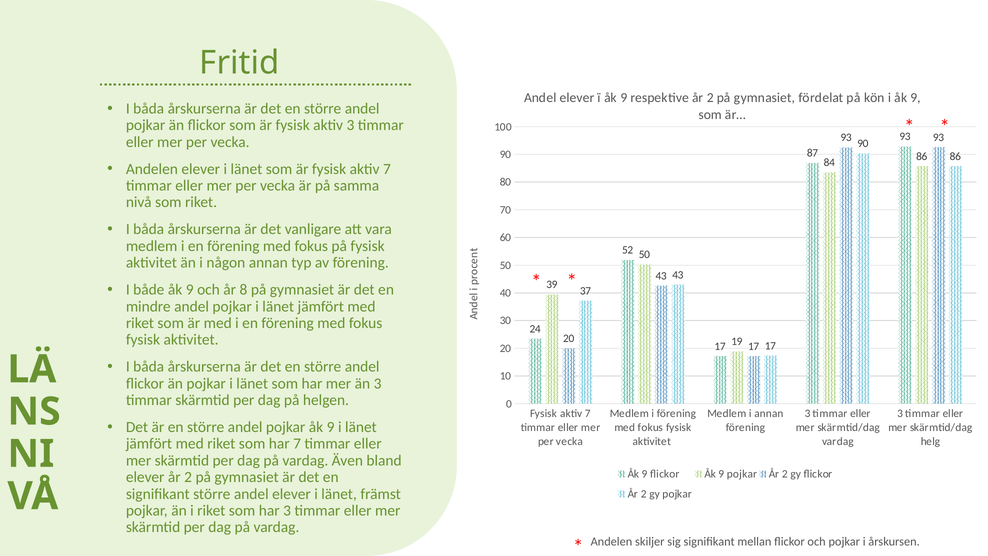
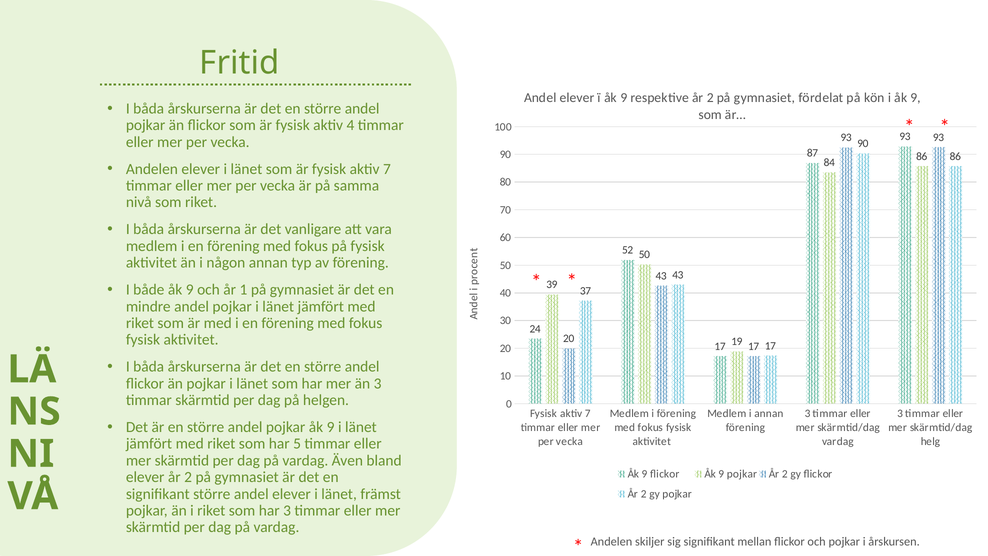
aktiv 3: 3 -> 4 (350, 125)
8: 8 -> 1 (243, 290)
har 7: 7 -> 5 (297, 444)
